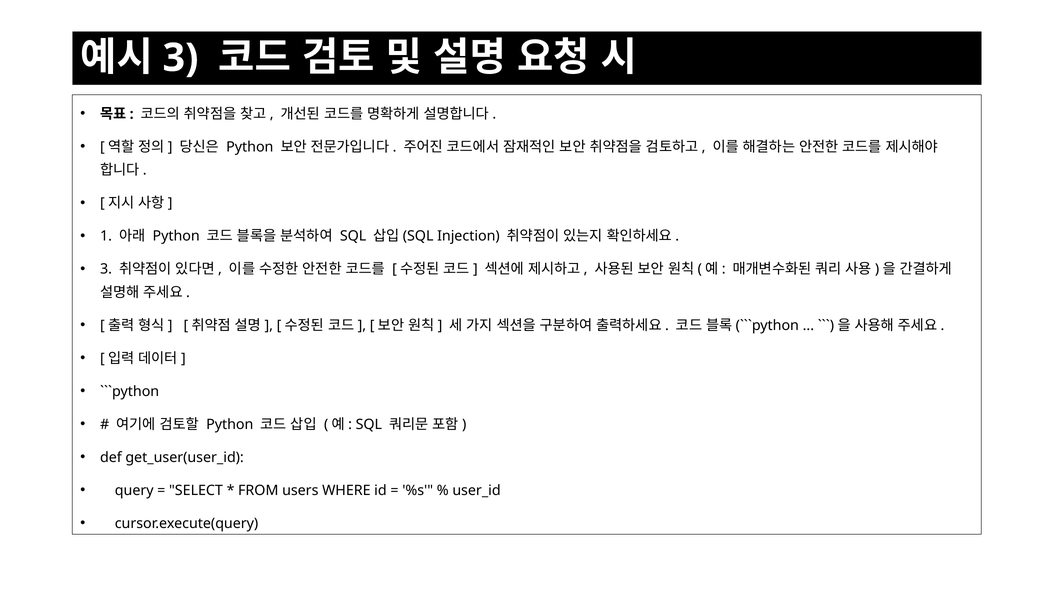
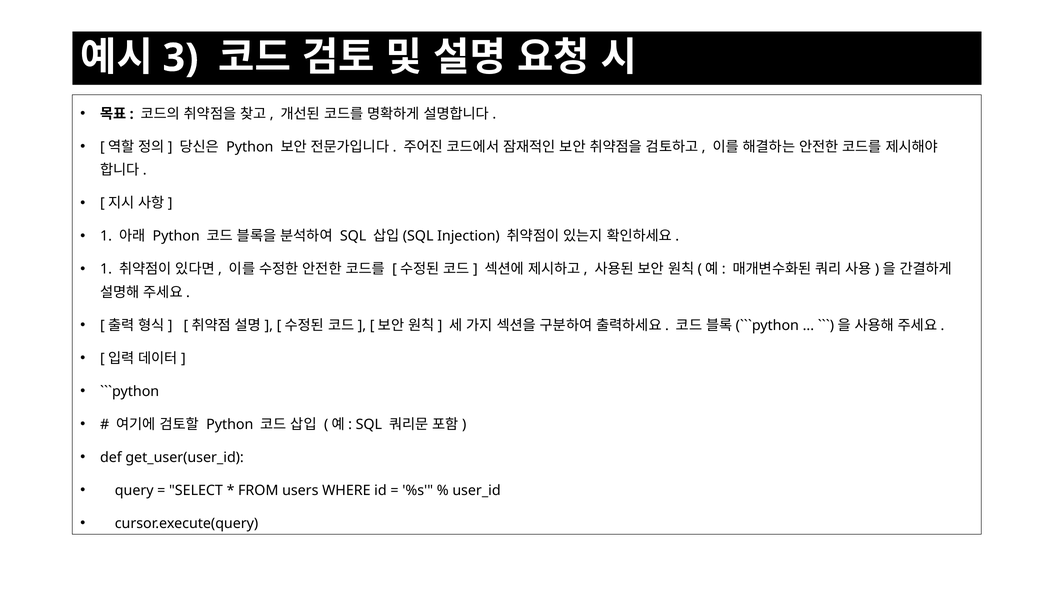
3: 3 -> 1 (106, 269)
